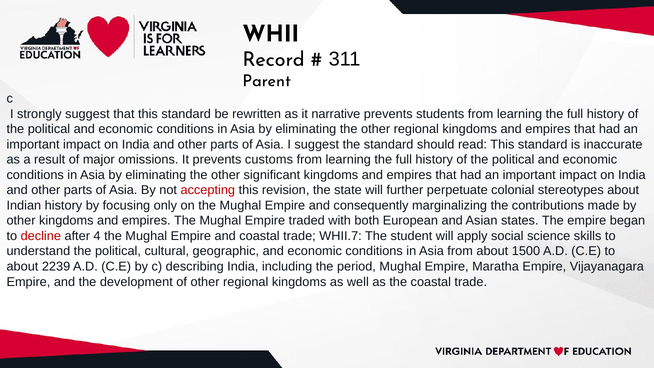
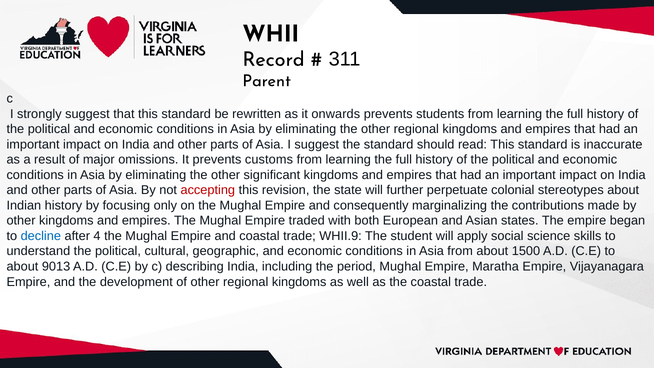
narrative: narrative -> onwards (336, 114)
decline colour: red -> blue (41, 236)
WHII.7: WHII.7 -> WHII.9 (341, 236)
2239: 2239 -> 9013 (56, 266)
